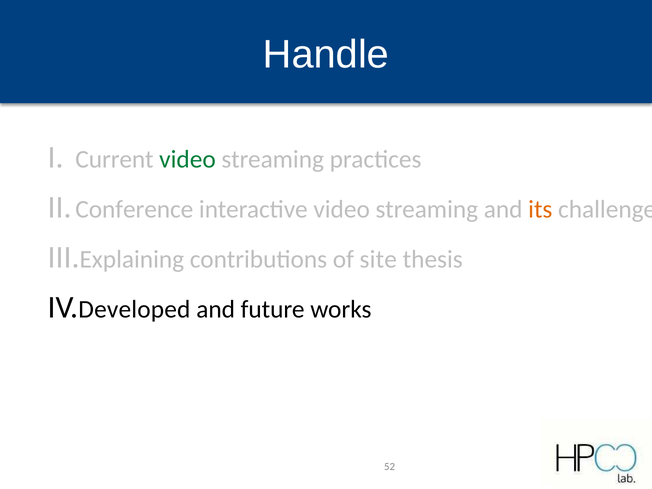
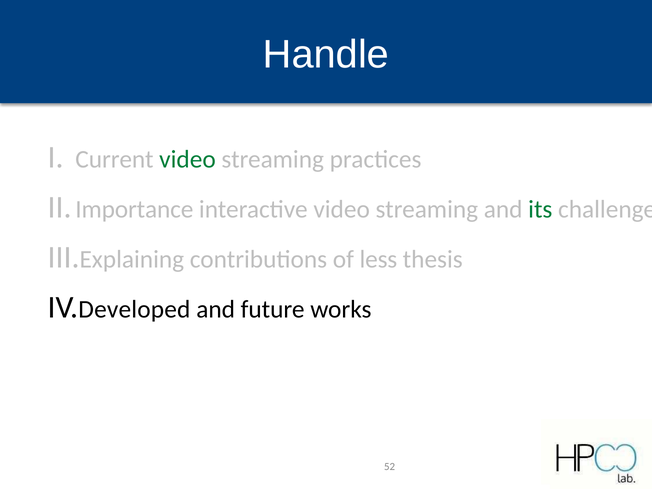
Conference: Conference -> Importance (134, 209)
its colour: orange -> green (540, 209)
site: site -> less (378, 259)
